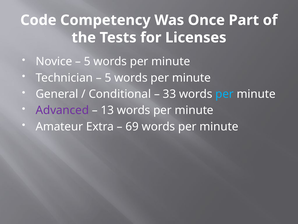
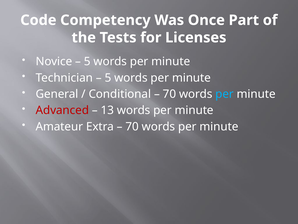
33: 33 -> 70 (169, 94)
Advanced colour: purple -> red (62, 110)
69: 69 -> 70 (132, 126)
